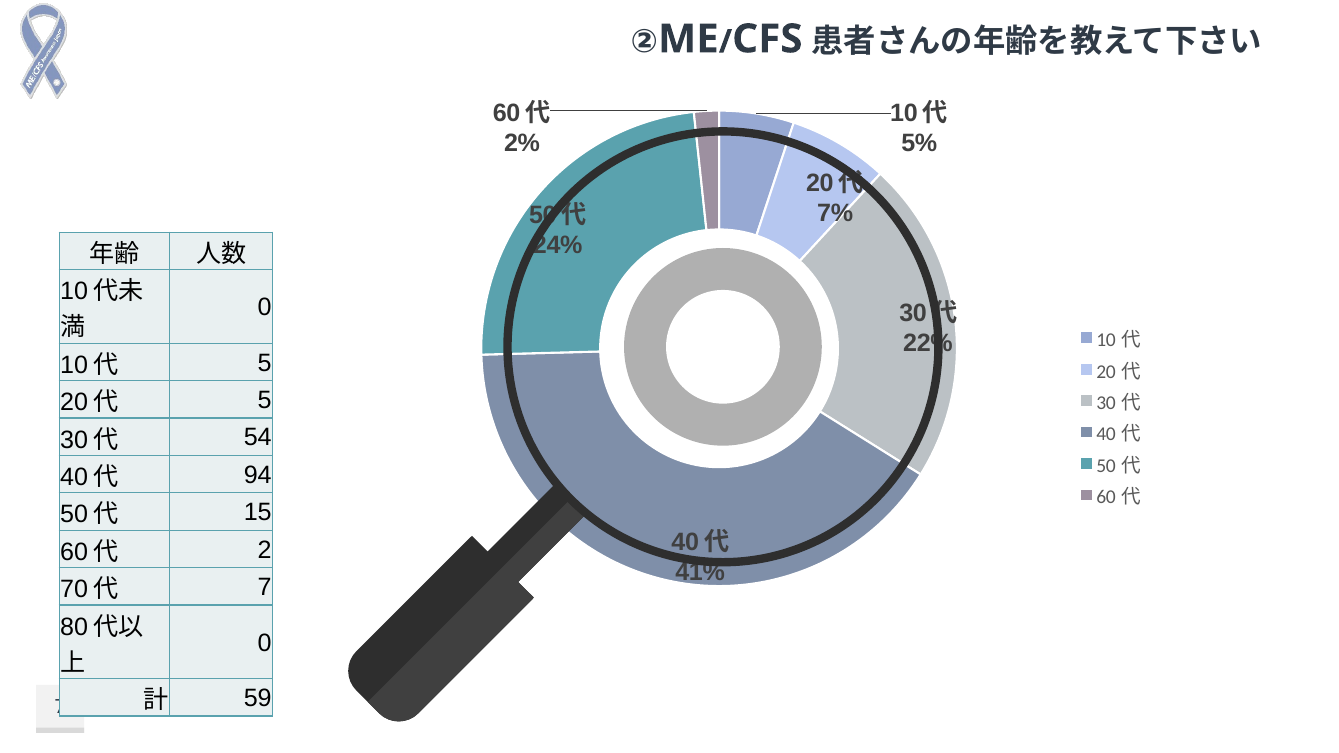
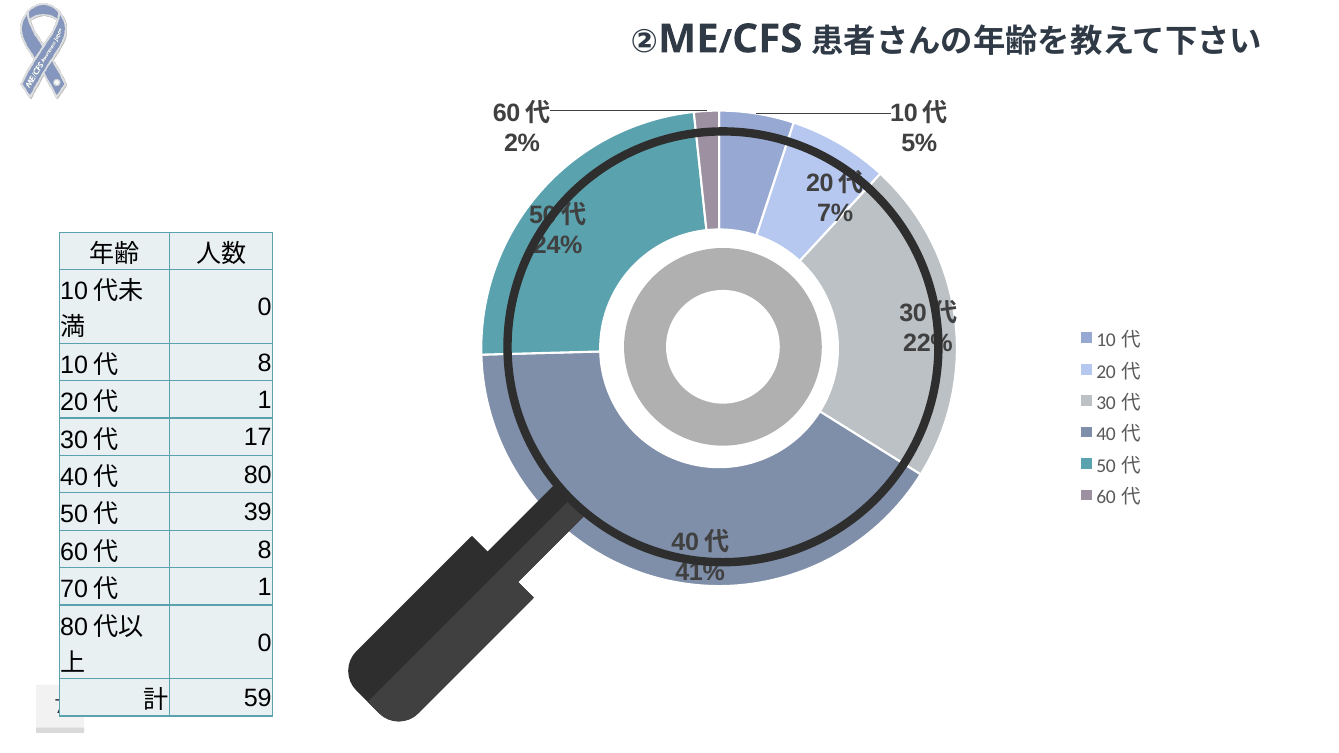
5: 5 -> 8 (265, 363)
5: 5 -> 1 (265, 400)
54: 54 -> 17 (258, 438)
94: 94 -> 80 (258, 475)
15: 15 -> 39 (258, 513)
2: 2 -> 8 (265, 550)
7: 7 -> 1 (265, 587)
